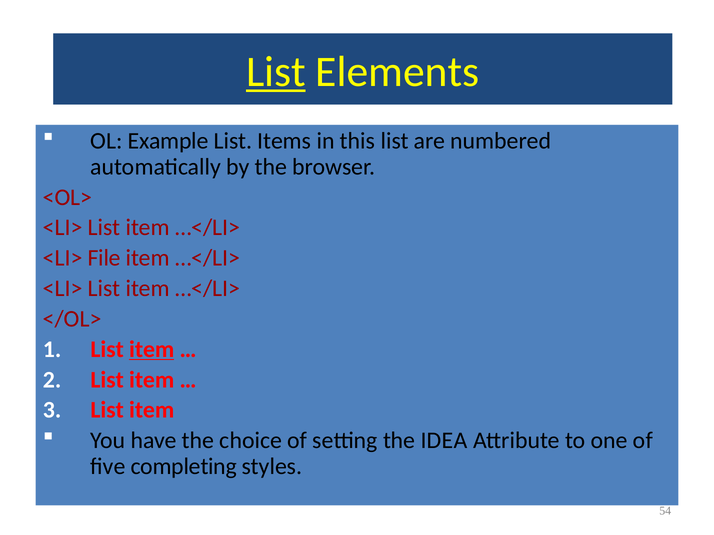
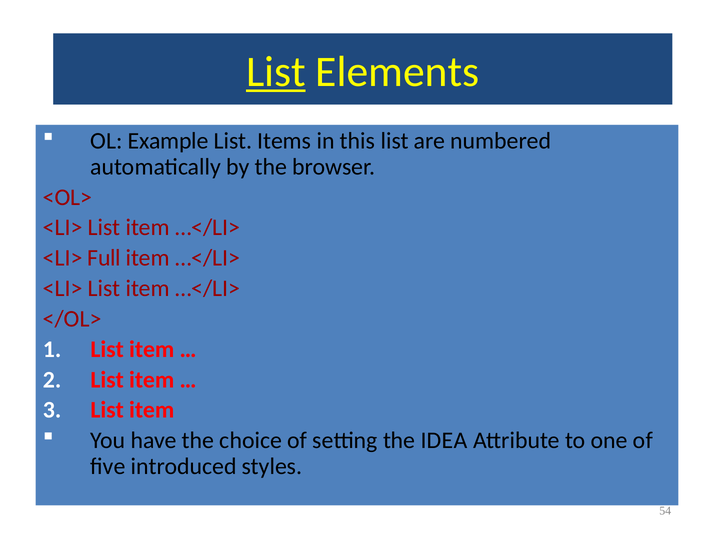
File: File -> Full (104, 258)
item underline: present -> none (152, 350)
completing: completing -> introduced (184, 467)
